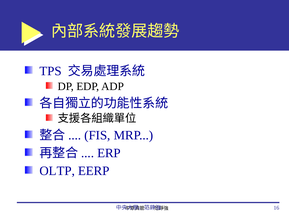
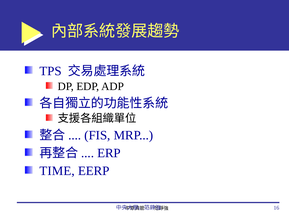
OLTP: OLTP -> TIME (57, 171)
